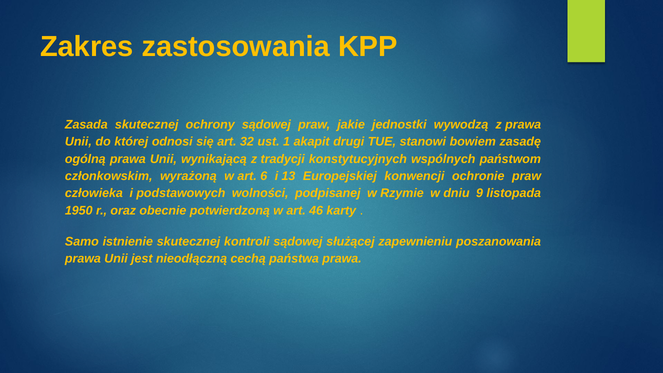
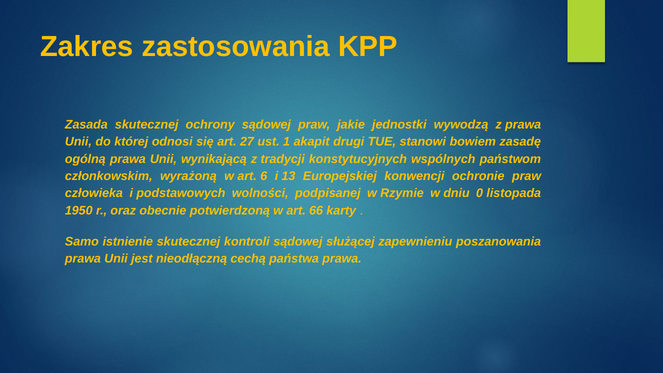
32: 32 -> 27 (247, 142)
9: 9 -> 0 (480, 193)
46: 46 -> 66 (316, 210)
